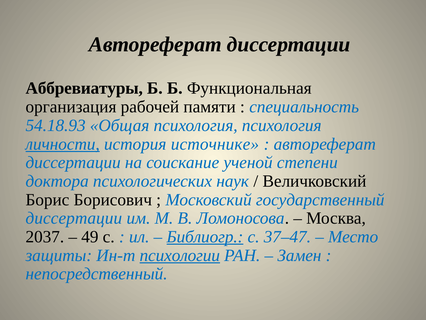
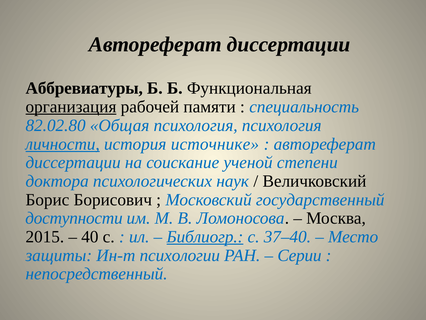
организация underline: none -> present (71, 107)
54.18.93: 54.18.93 -> 82.02.80 (56, 125)
диссертации: диссертации -> доступности (74, 218)
2037: 2037 -> 2015 (45, 236)
49: 49 -> 40 (90, 236)
37–47: 37–47 -> 37–40 (287, 236)
психологии underline: present -> none (180, 255)
Замен: Замен -> Серии (300, 255)
